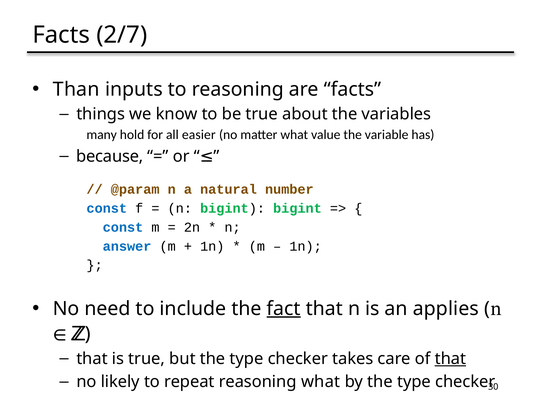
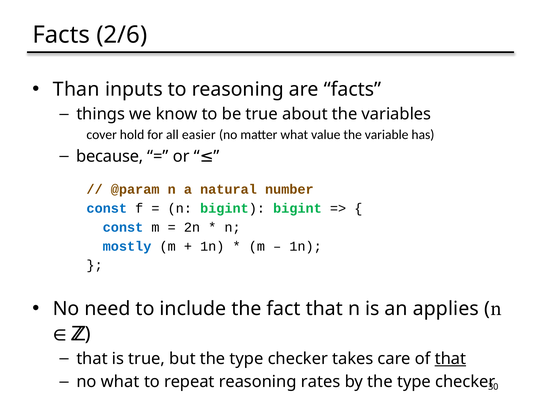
2/7: 2/7 -> 2/6 (122, 35)
many: many -> cover (102, 135)
answer: answer -> mostly (127, 246)
fact underline: present -> none (284, 308)
no likely: likely -> what (120, 382)
reasoning what: what -> rates (321, 382)
